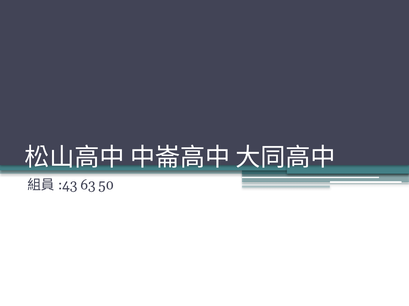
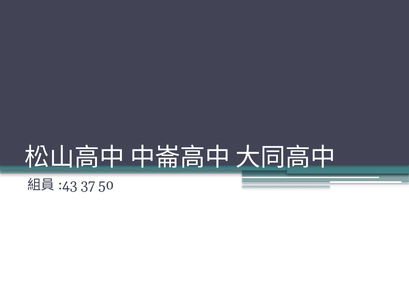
63: 63 -> 37 (88, 186)
